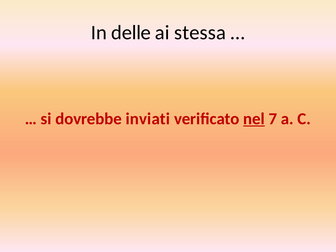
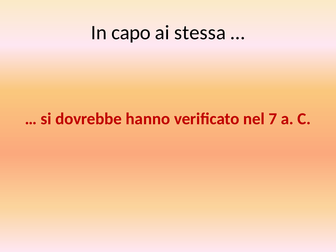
delle: delle -> capo (131, 33)
inviati: inviati -> hanno (148, 119)
nel underline: present -> none (254, 119)
